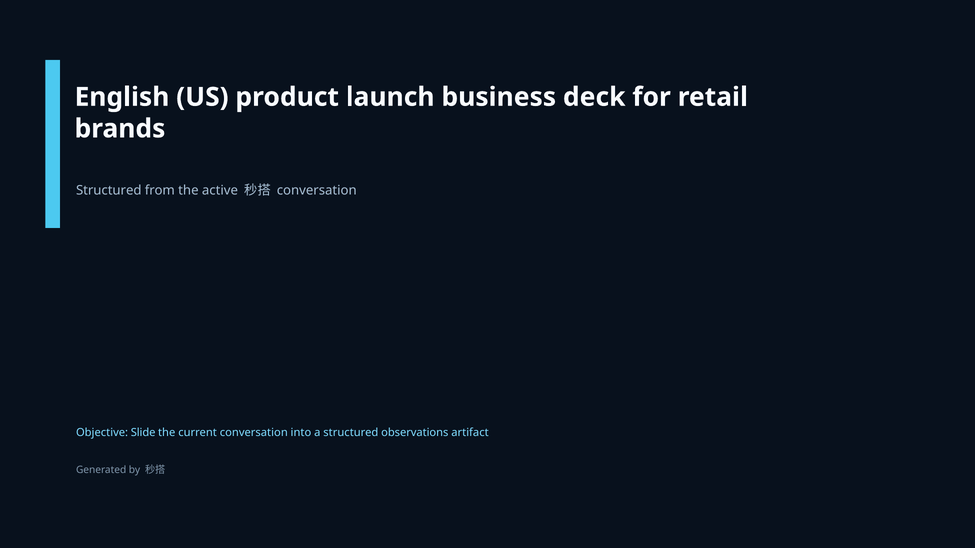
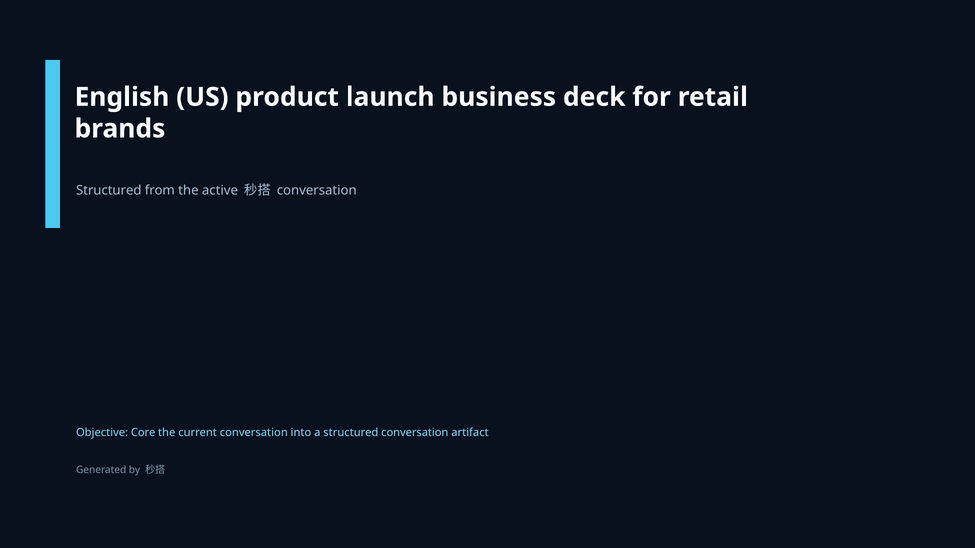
Slide: Slide -> Core (143, 433)
structured observations: observations -> conversation (415, 433)
